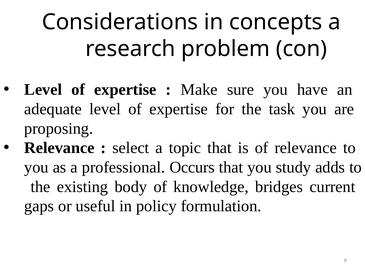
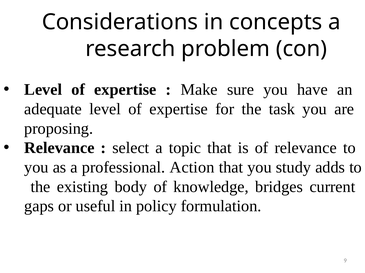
Occurs: Occurs -> Action (192, 168)
